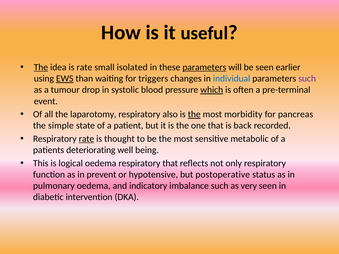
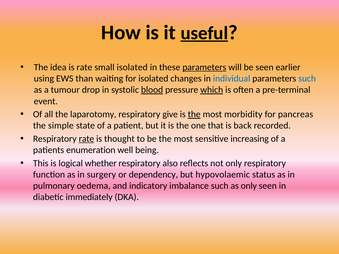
useful underline: none -> present (204, 33)
The underline: present -> none (41, 67)
EWS underline: present -> none (65, 79)
for triggers: triggers -> isolated (153, 79)
such colour: purple -> blue (307, 79)
blood underline: none -> present (152, 90)
also: also -> give (170, 114)
metabolic: metabolic -> increasing (250, 139)
deteriorating: deteriorating -> enumeration (91, 150)
logical oedema: oedema -> whether (101, 163)
respiratory that: that -> also (170, 163)
prevent: prevent -> surgery (101, 175)
hypotensive: hypotensive -> dependency (153, 175)
postoperative: postoperative -> hypovolaemic (223, 175)
as very: very -> only (249, 186)
intervention: intervention -> immediately (89, 197)
